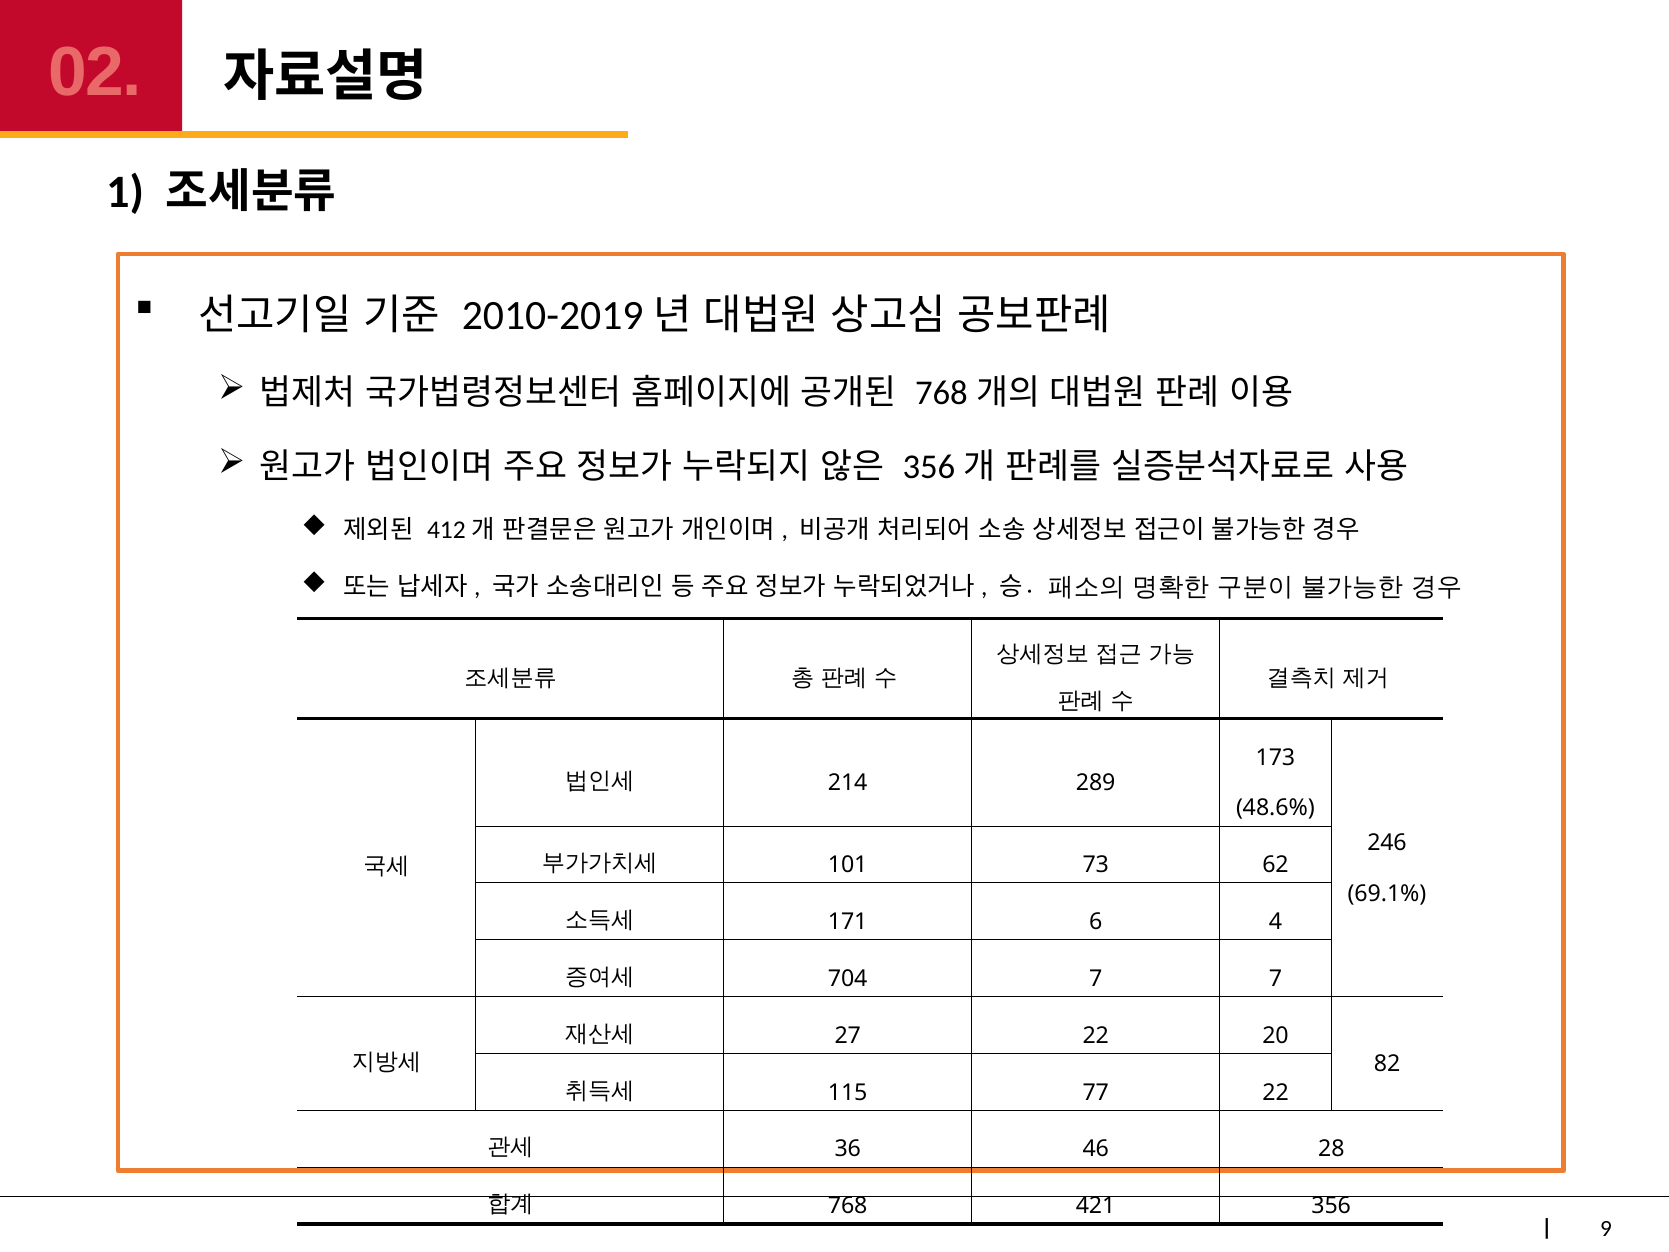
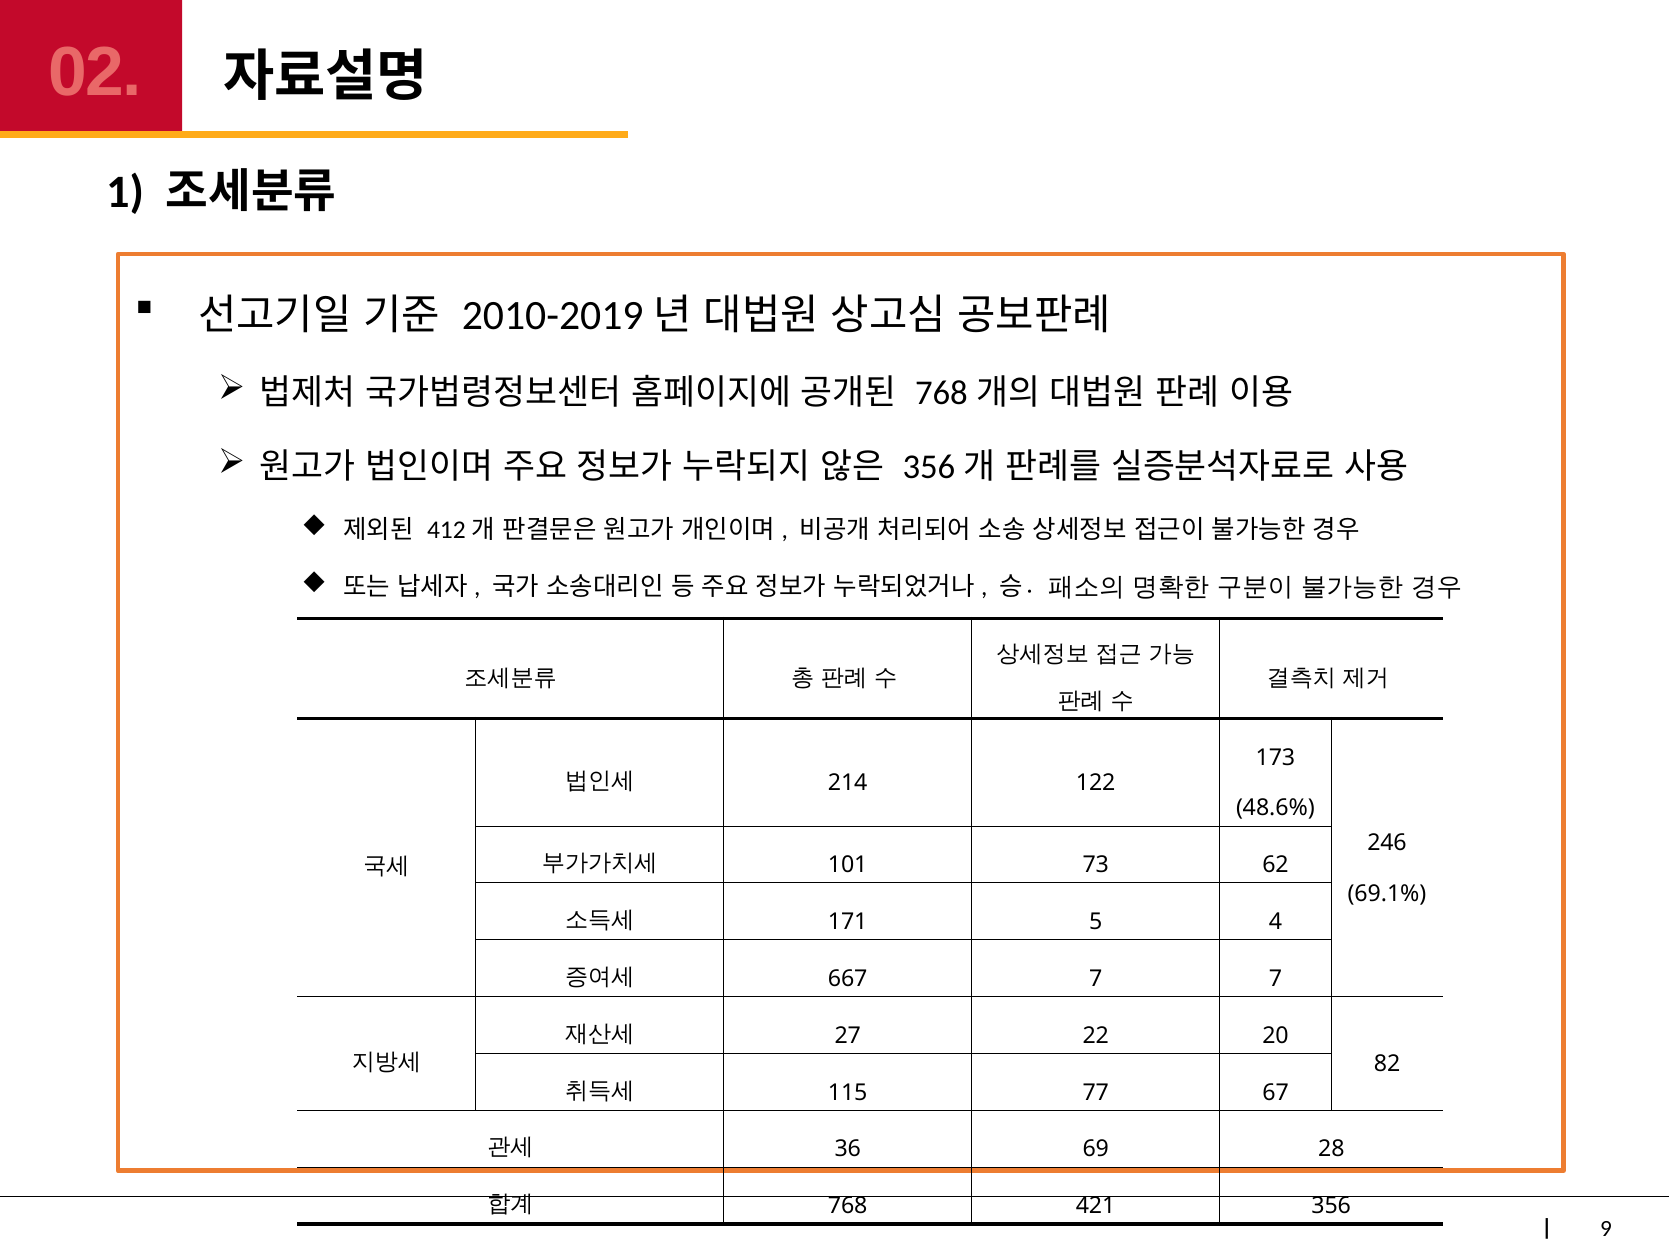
289: 289 -> 122 (1096, 783)
6: 6 -> 5 (1096, 922)
704: 704 -> 667 (848, 979)
77 22: 22 -> 67 (1276, 1092)
46: 46 -> 69 (1096, 1149)
